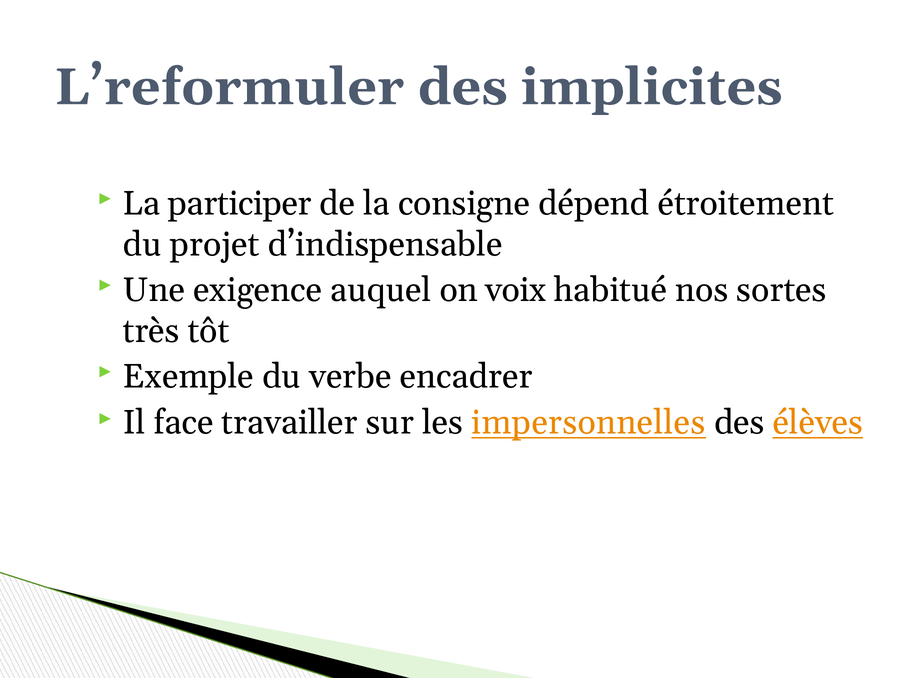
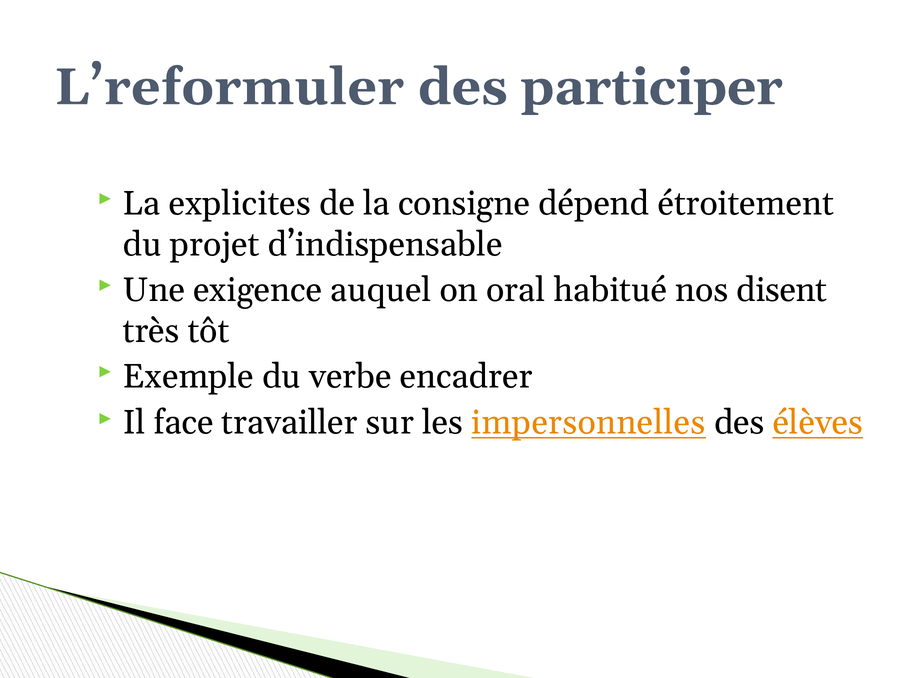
implicites: implicites -> participer (652, 87)
participer: participer -> explicites (240, 204)
voix: voix -> oral (516, 291)
sortes: sortes -> disent (782, 291)
